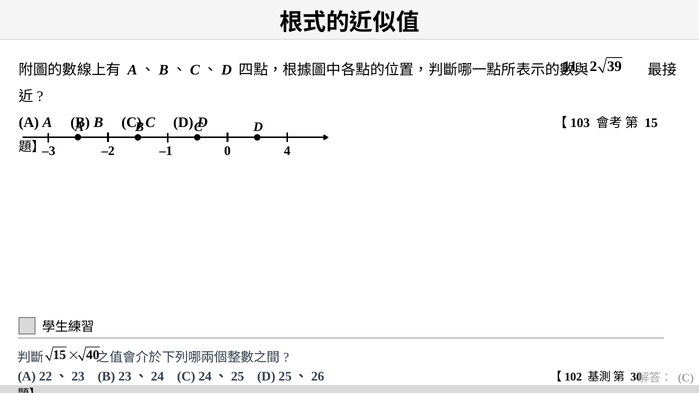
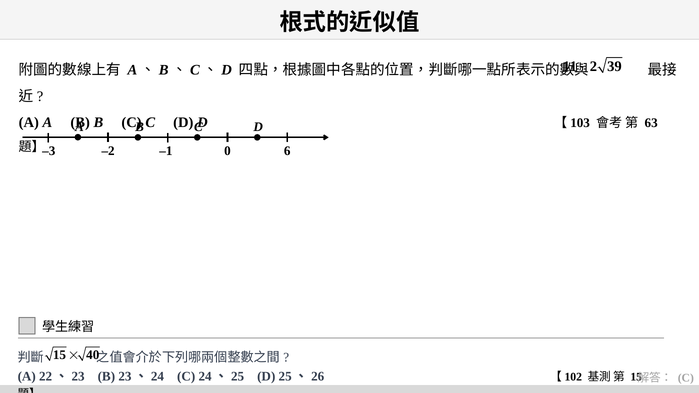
15: 15 -> 63 (651, 123)
4: 4 -> 6 (287, 151)
30: 30 -> 15 (636, 377)
